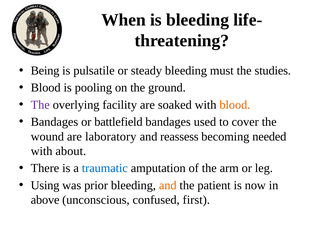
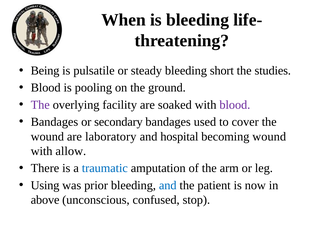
must: must -> short (222, 71)
blood colour: orange -> purple (235, 105)
battlefield: battlefield -> secondary (118, 122)
reassess: reassess -> hospital (179, 137)
becoming needed: needed -> wound (269, 137)
about: about -> allow (71, 151)
and colour: orange -> blue (168, 186)
first: first -> stop (196, 200)
